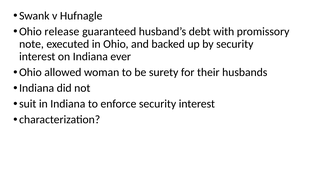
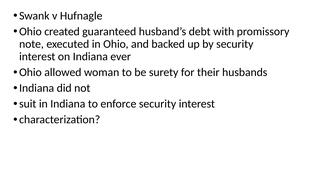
release: release -> created (62, 32)
